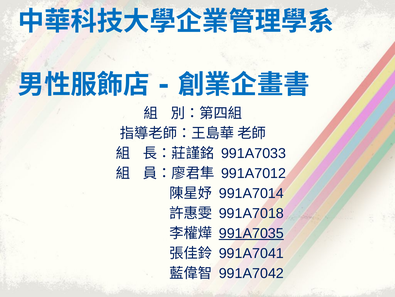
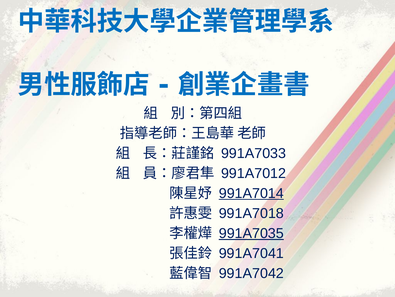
991A7014 underline: none -> present (251, 193)
